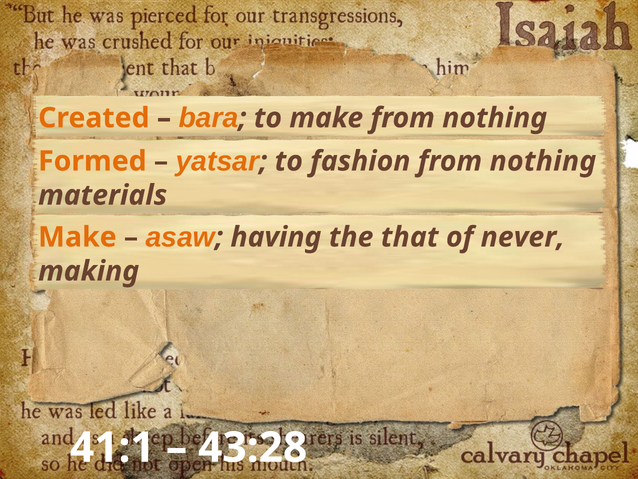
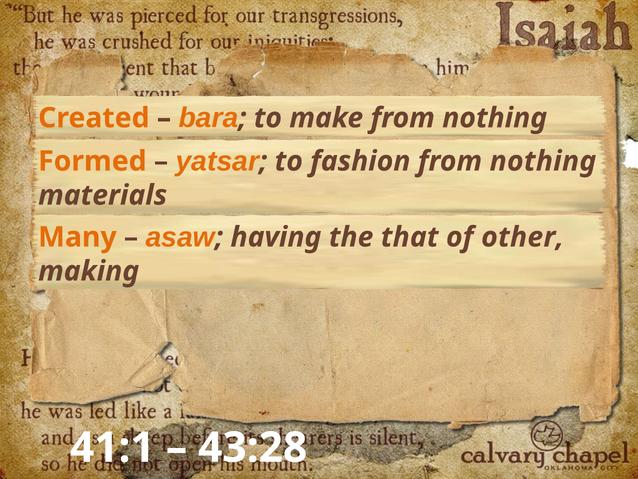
Make: Make -> Many (77, 237)
never: never -> other (523, 237)
